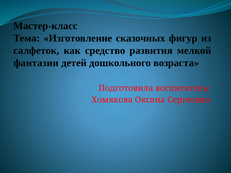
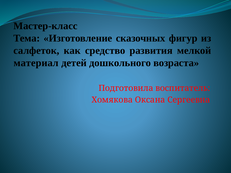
фантазии: фантазии -> материал (36, 63)
